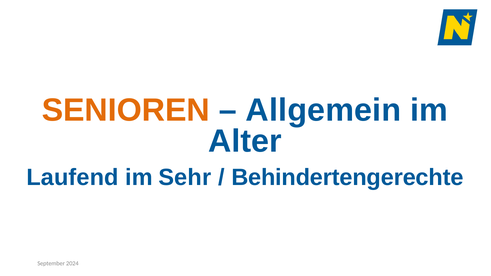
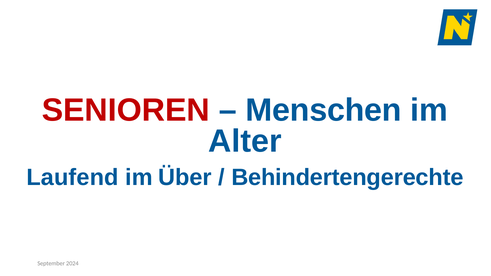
SENIOREN colour: orange -> red (126, 110)
Allgemein: Allgemein -> Menschen (324, 110)
Sehr: Sehr -> Über (185, 177)
